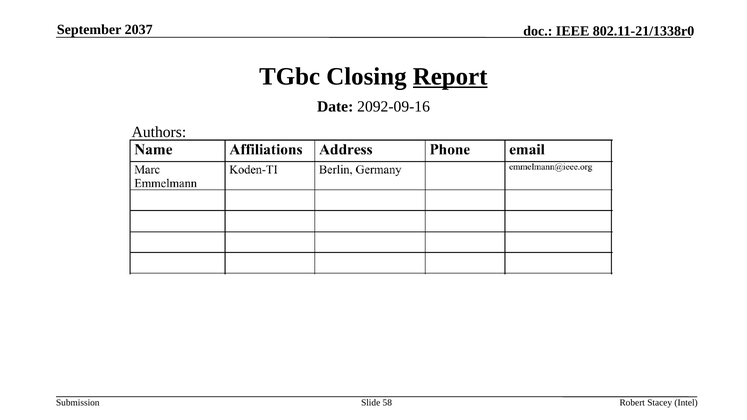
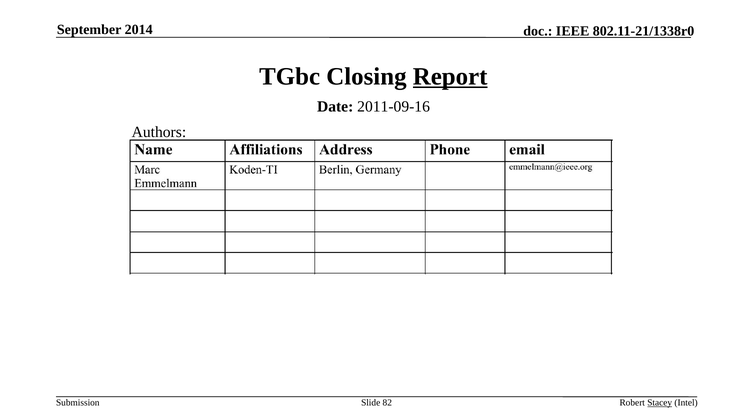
2037: 2037 -> 2014 (139, 30)
2092-09-16: 2092-09-16 -> 2011-09-16 (394, 107)
58: 58 -> 82 (387, 403)
Stacey underline: none -> present (660, 403)
